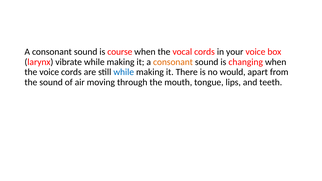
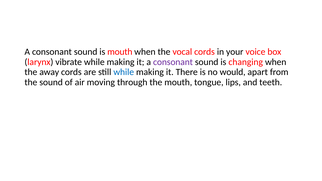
is course: course -> mouth (120, 52)
consonant colour: orange -> purple (173, 62)
the voice: voice -> away (49, 72)
